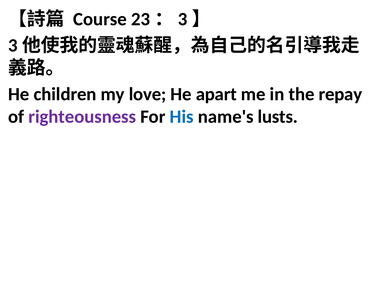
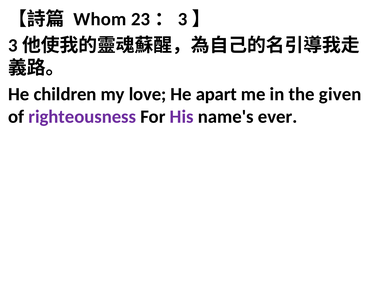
Course: Course -> Whom (100, 19)
repay: repay -> given (340, 94)
His colour: blue -> purple (182, 117)
lusts: lusts -> ever (278, 117)
